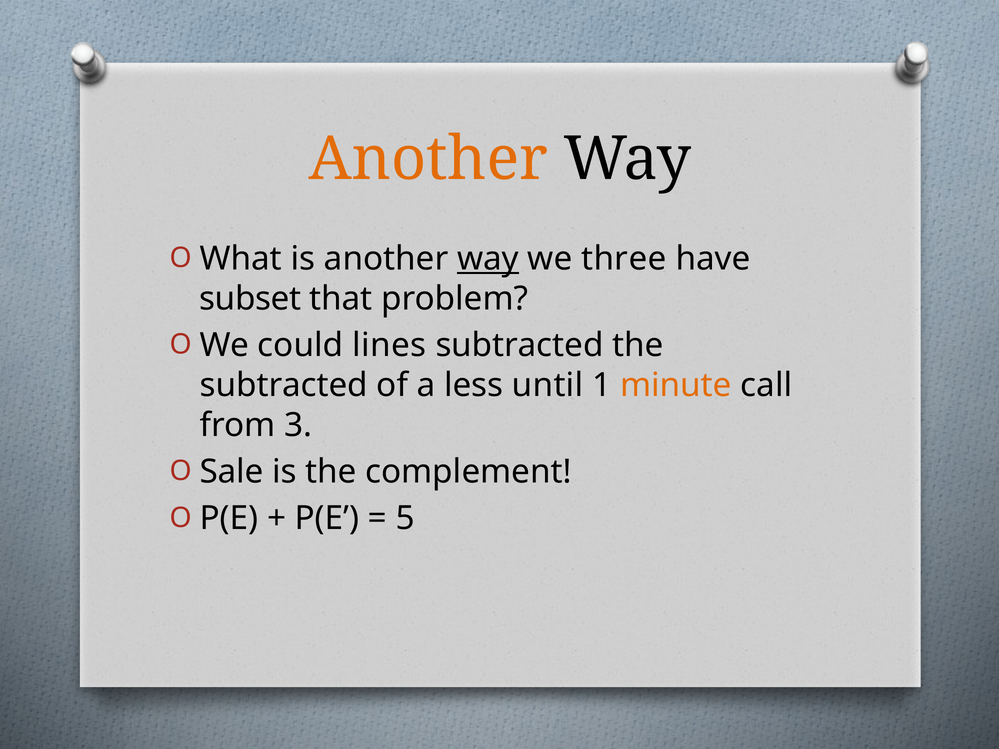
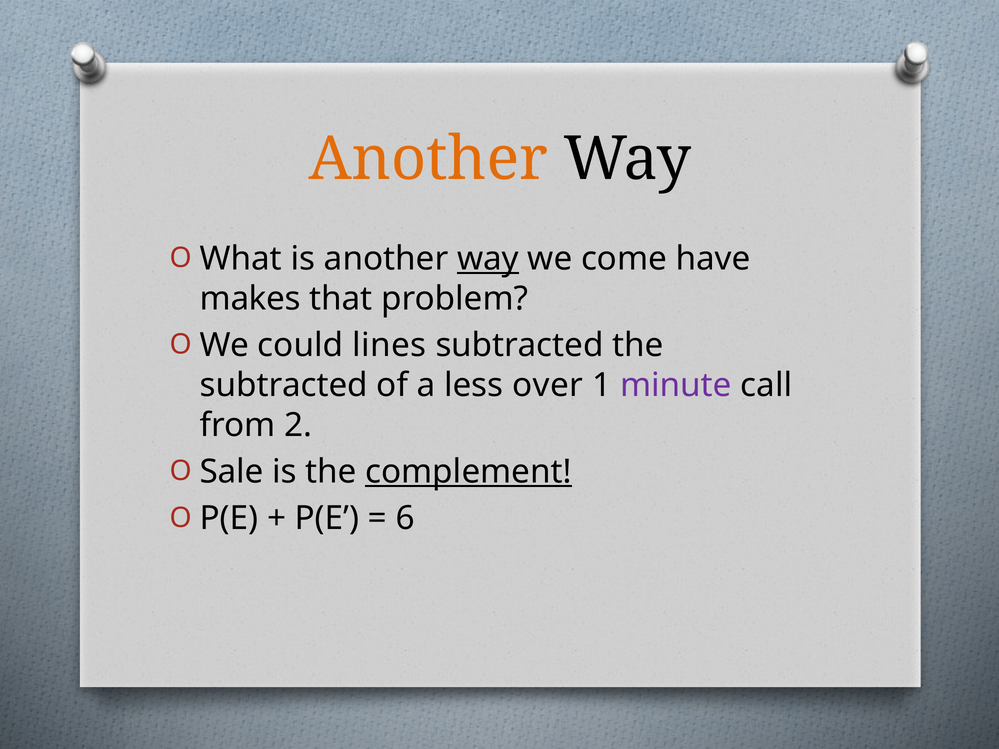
three: three -> come (624, 259)
subset: subset -> makes (250, 299)
until: until -> over (548, 385)
minute colour: orange -> purple (676, 385)
3: 3 -> 2 (298, 425)
complement underline: none -> present (469, 472)
5: 5 -> 6 (405, 519)
